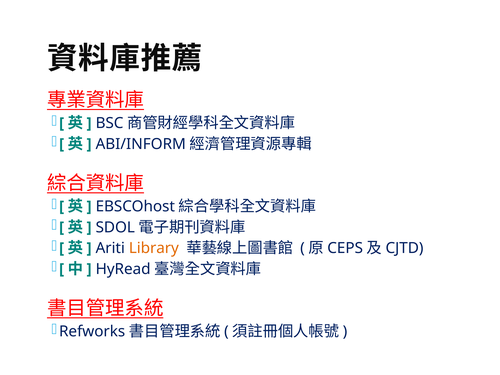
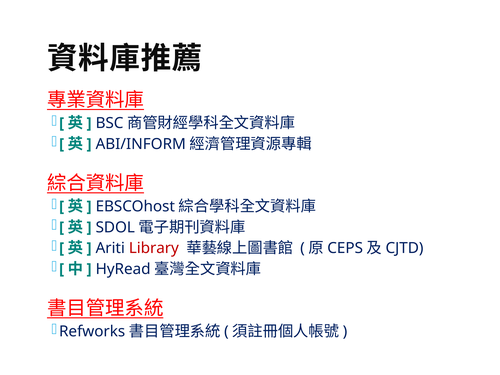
Library colour: orange -> red (154, 248)
